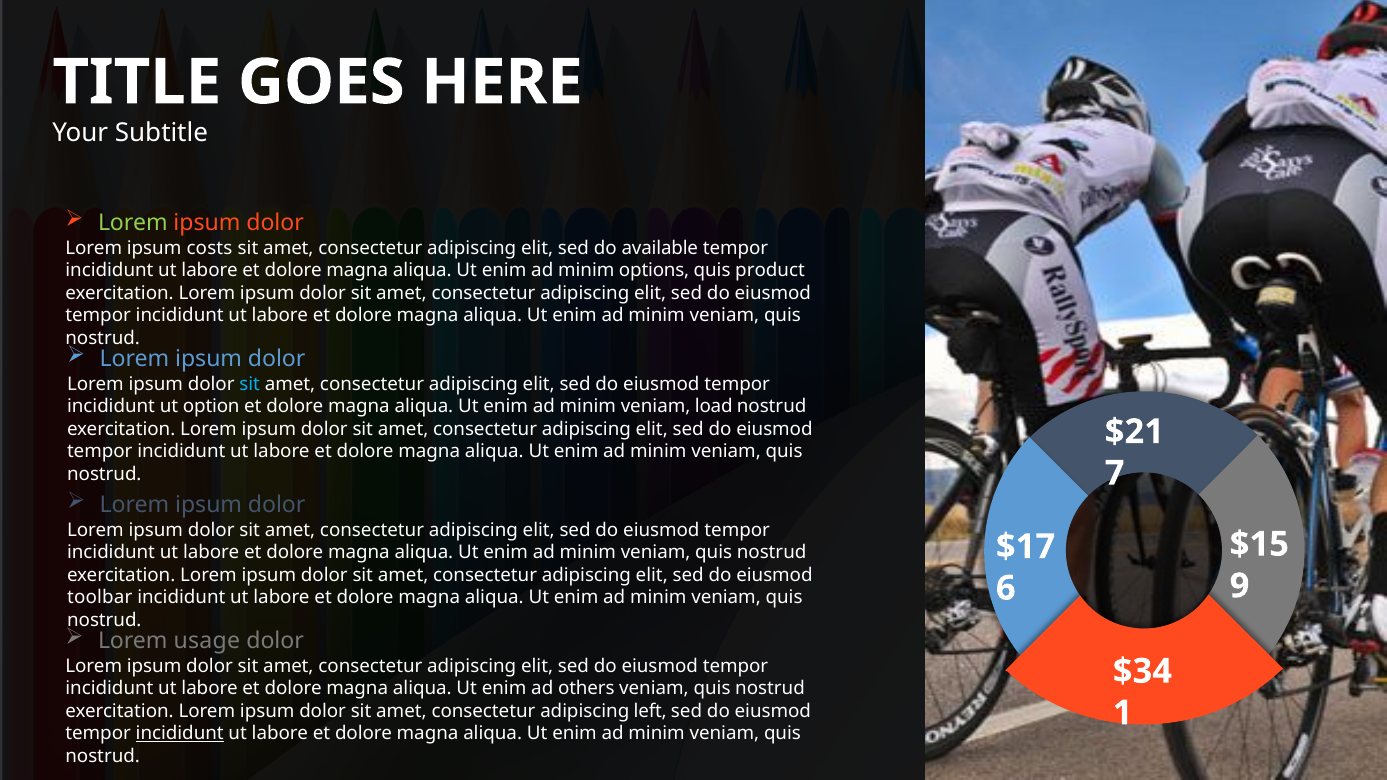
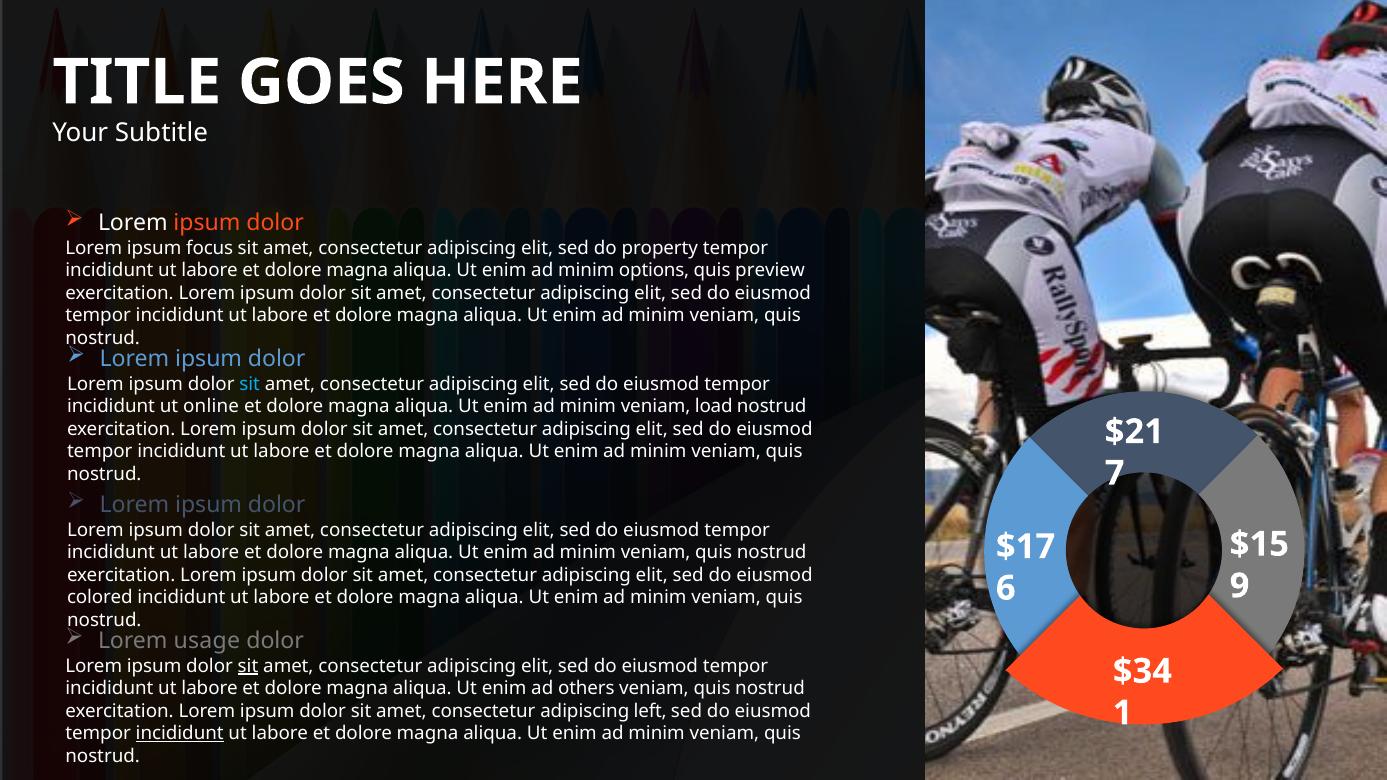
Lorem colour: light green -> white (133, 223)
costs: costs -> focus (210, 248)
available: available -> property (660, 248)
product: product -> preview (770, 271)
option: option -> online (211, 407)
toolbar: toolbar -> colored (100, 598)
sit underline: none -> present (248, 666)
